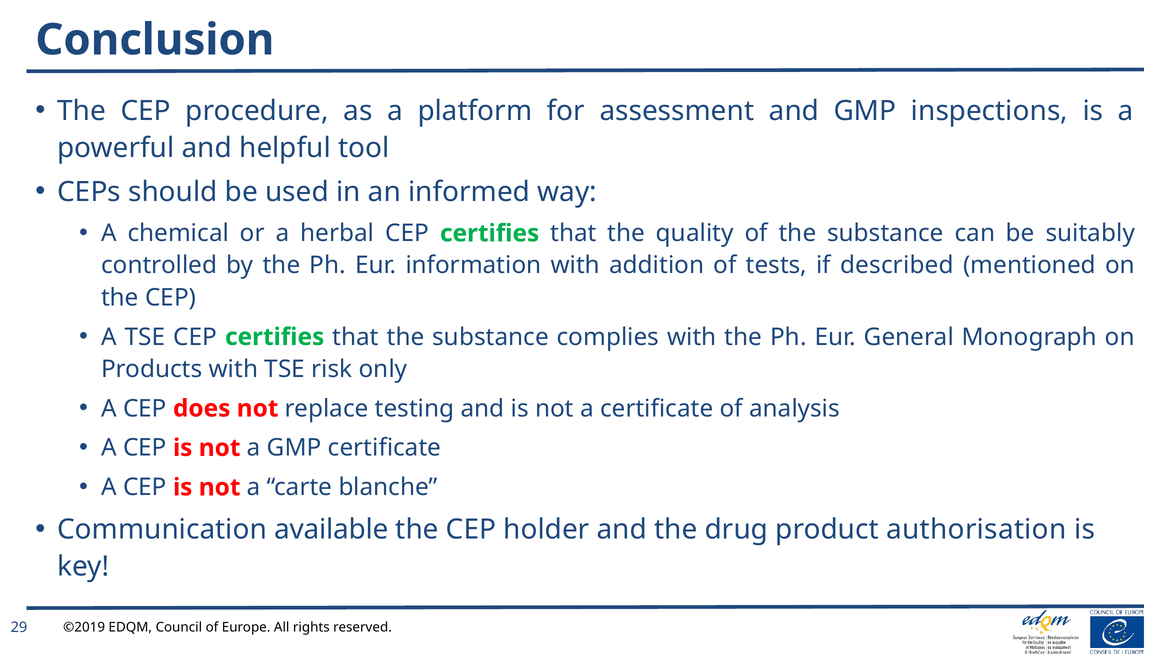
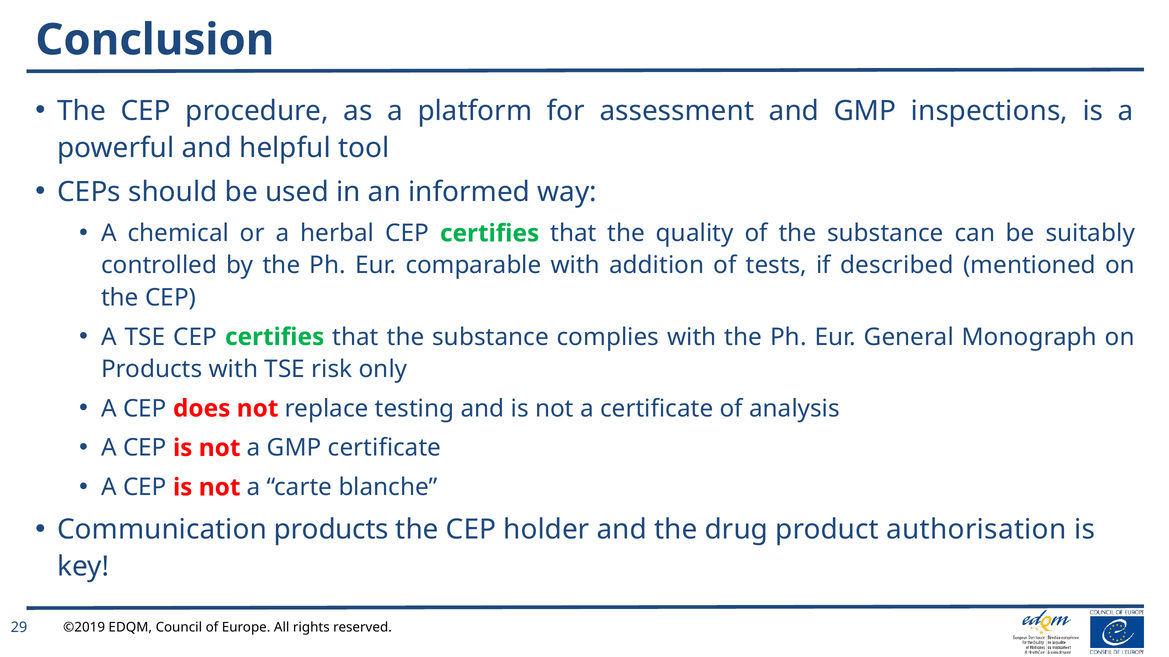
information: information -> comparable (473, 266)
Communication available: available -> products (331, 530)
